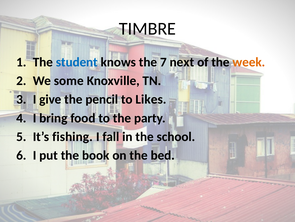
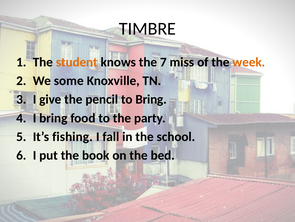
student colour: blue -> orange (77, 62)
next: next -> miss (182, 62)
to Likes: Likes -> Bring (151, 99)
